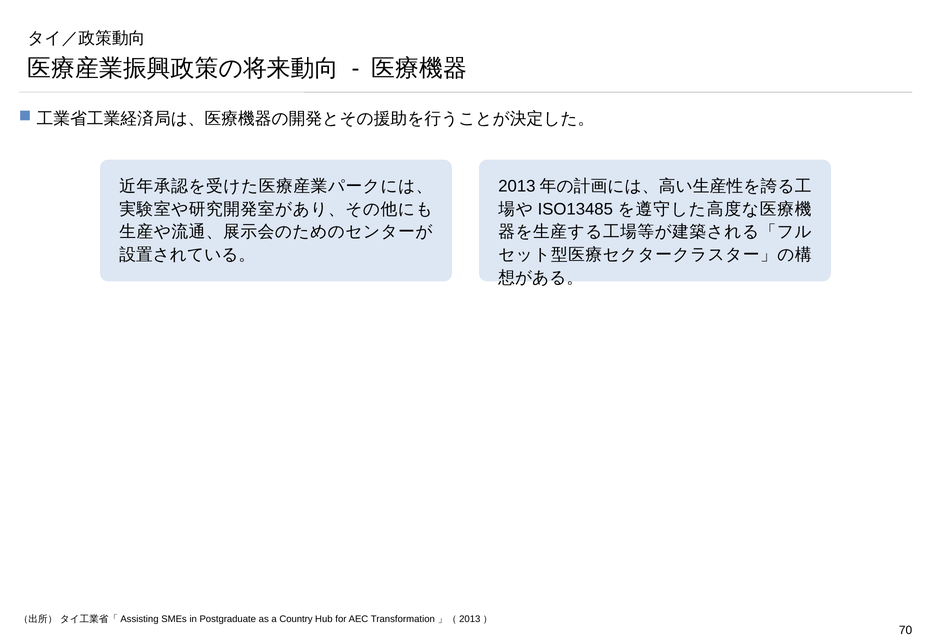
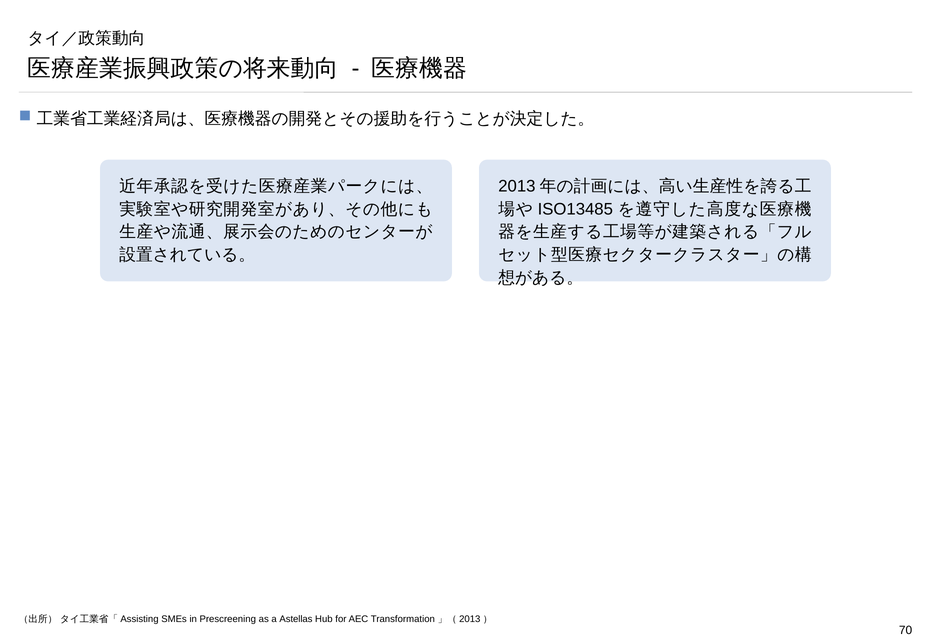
Postgraduate: Postgraduate -> Prescreening (228, 620)
Country: Country -> Astellas (296, 620)
